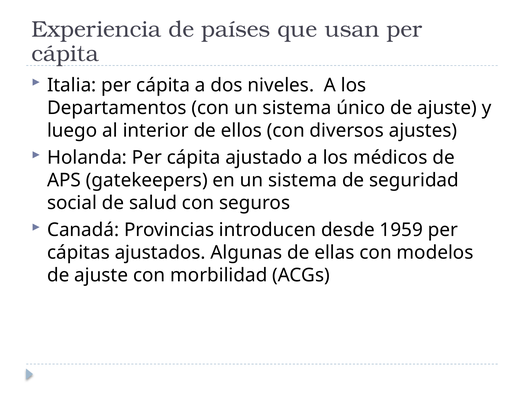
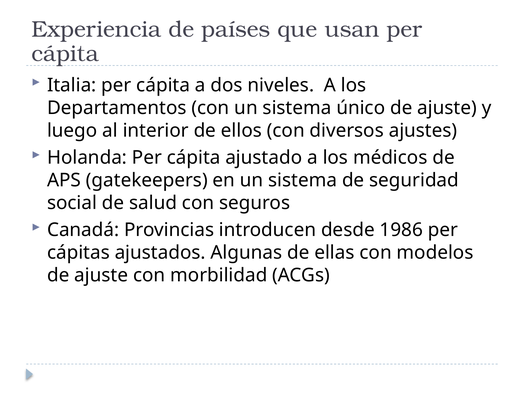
1959: 1959 -> 1986 (401, 230)
